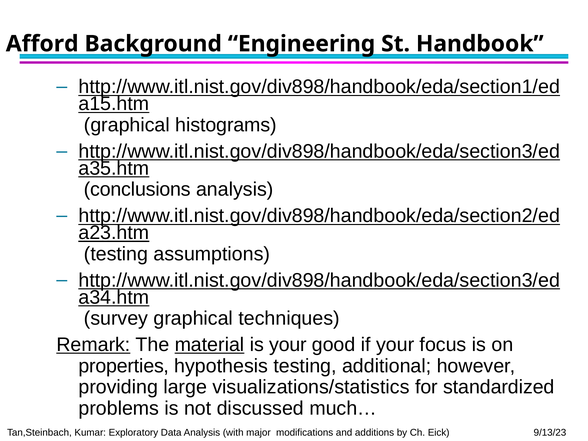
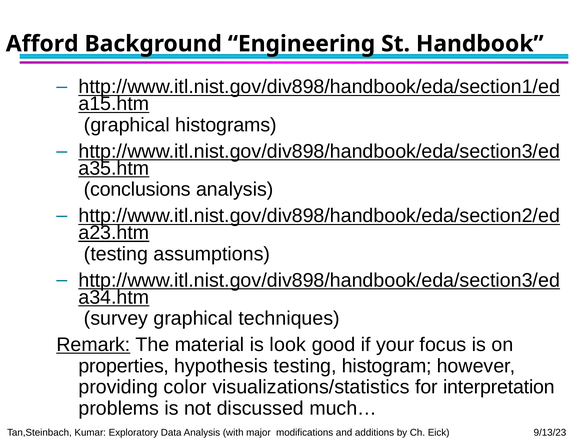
material underline: present -> none (210, 345)
is your: your -> look (288, 345)
additional: additional -> histogram (387, 366)
large: large -> color (185, 387)
standardized: standardized -> interpretation (499, 387)
